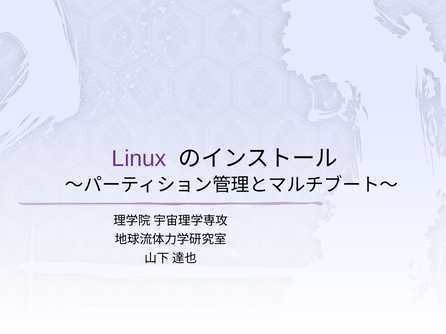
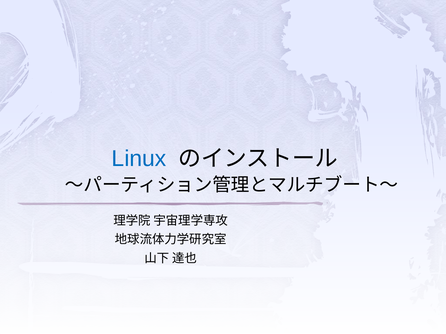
Linux colour: purple -> blue (139, 159)
